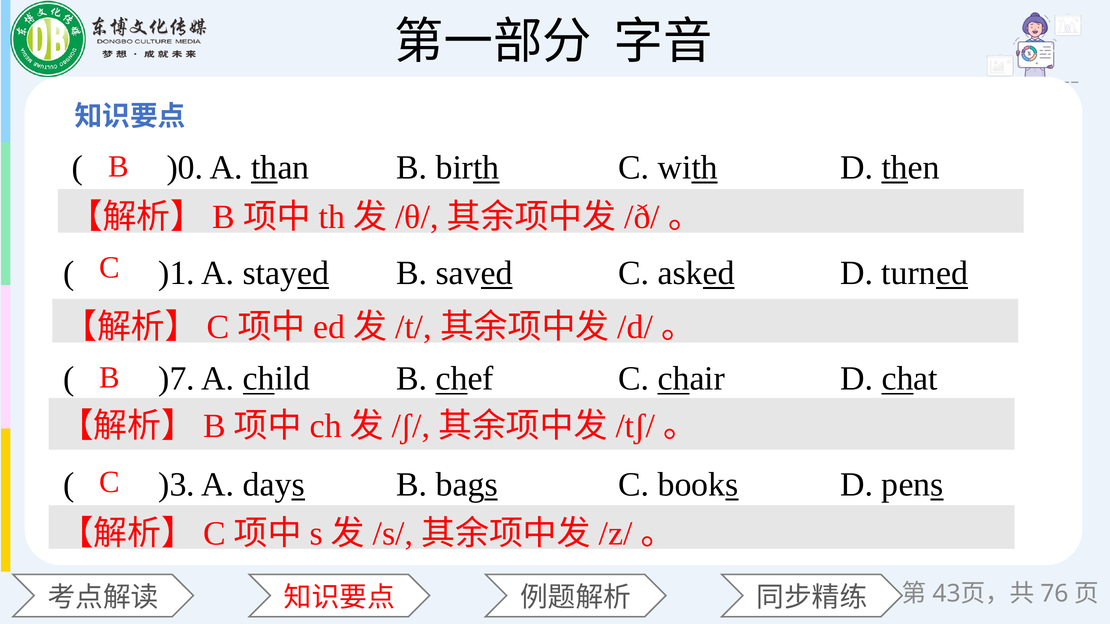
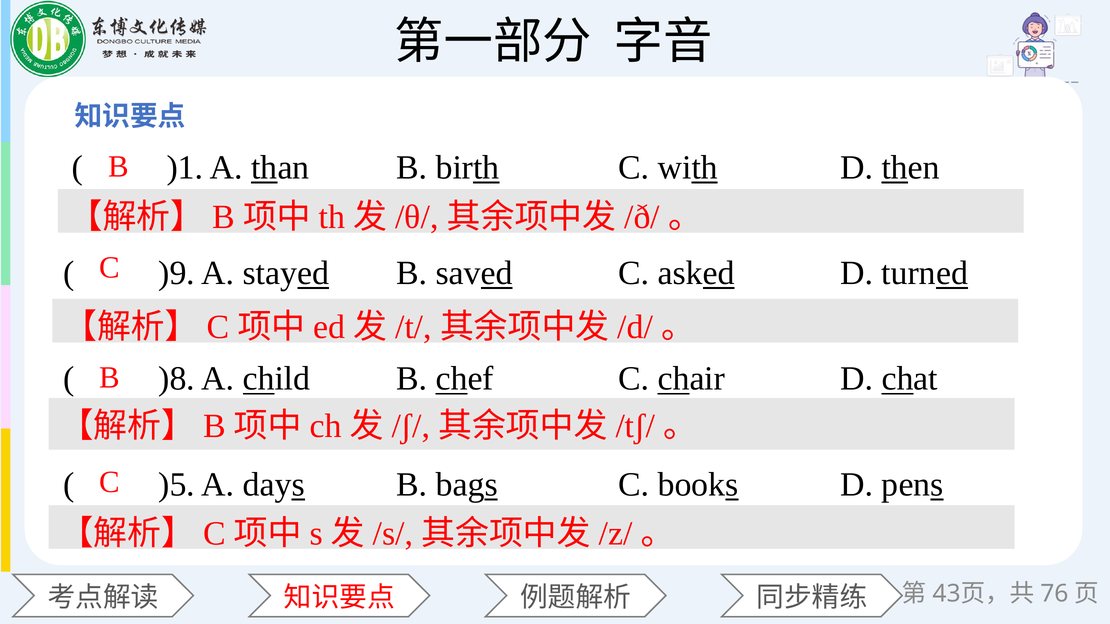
)0: )0 -> )1 (185, 168)
)1: )1 -> )9 (177, 273)
)7: )7 -> )8 (177, 379)
)3: )3 -> )5 (177, 485)
